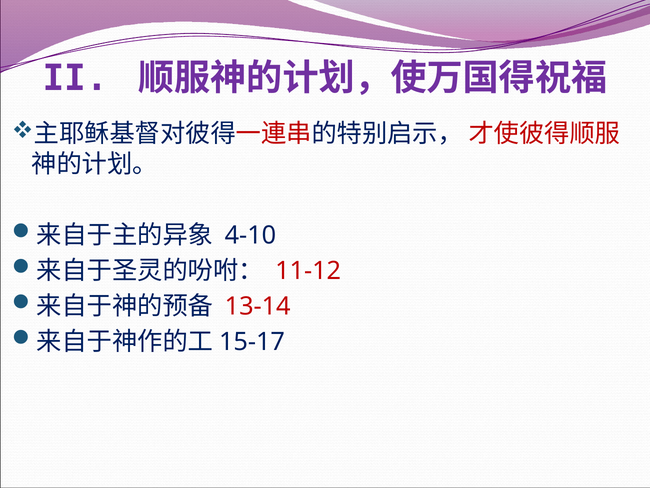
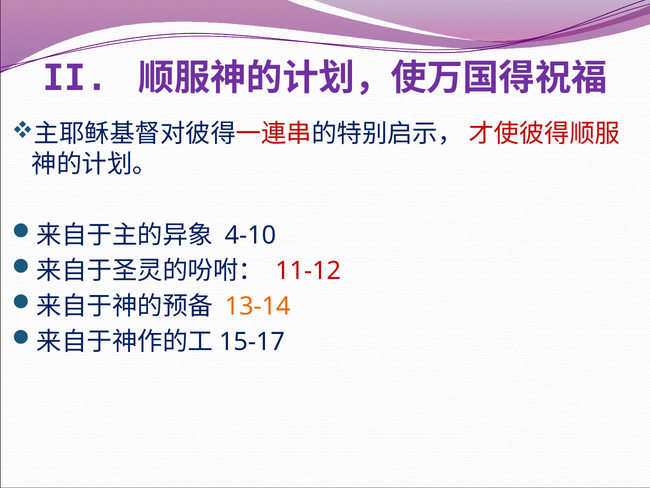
13-14 colour: red -> orange (258, 306)
